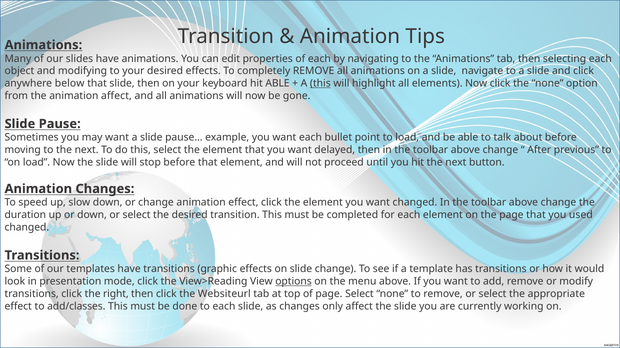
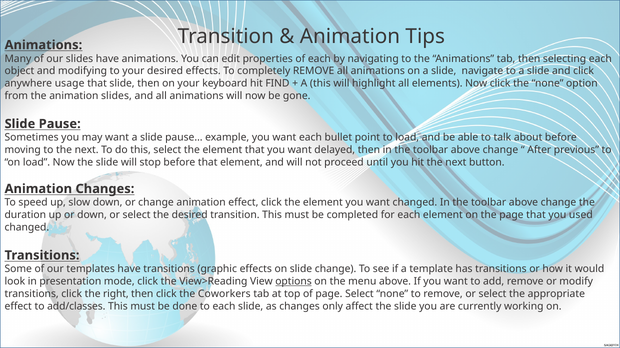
below: below -> usage (70, 84)
hit ABLE: ABLE -> FIND (277, 84)
this underline: present -> none (320, 84)
animation affect: affect -> slides (116, 96)
Websiteurl: Websiteurl -> Coworkers (224, 294)
